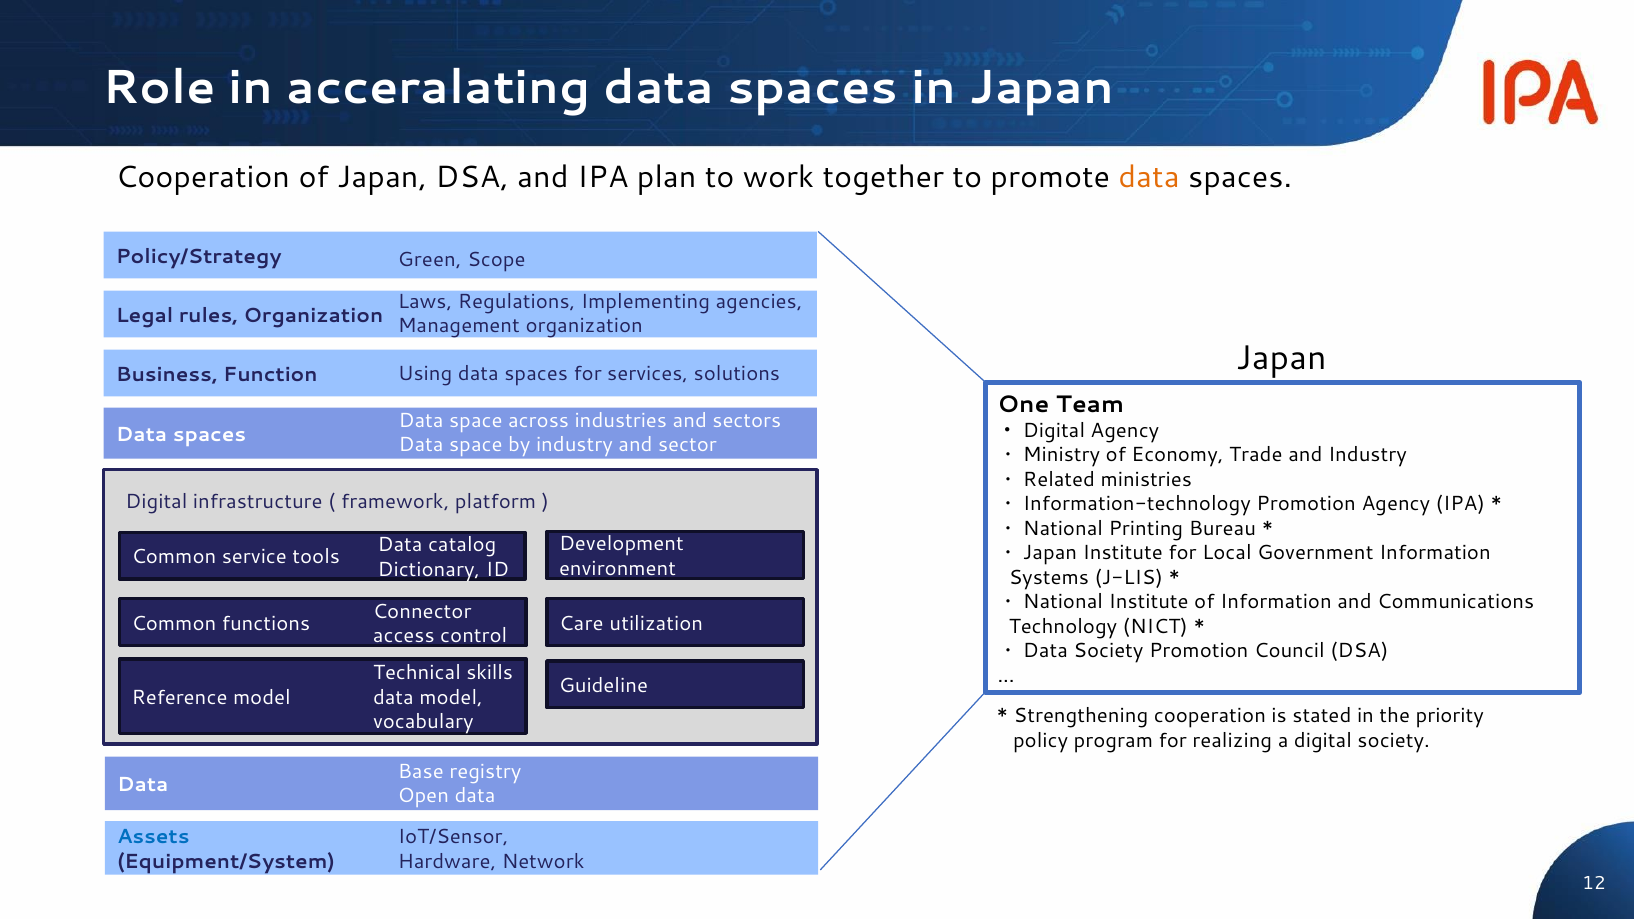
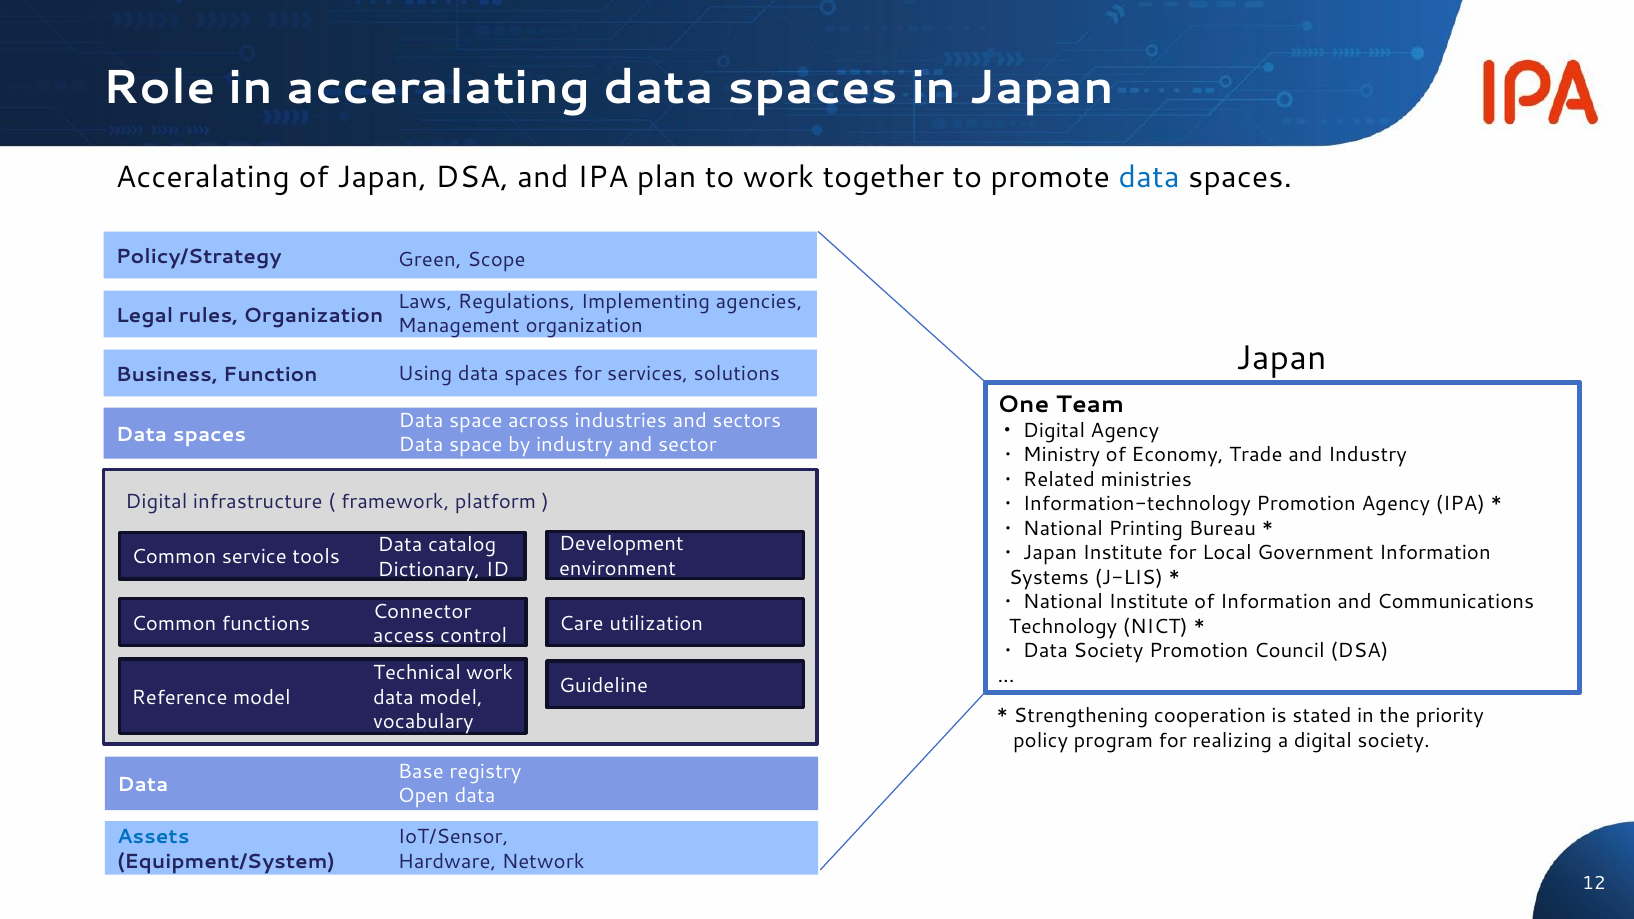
Cooperation: Cooperation -> Acceralating (203, 177)
data colour: orange -> blue (1149, 177)
Technical skills: skills -> work (490, 673)
